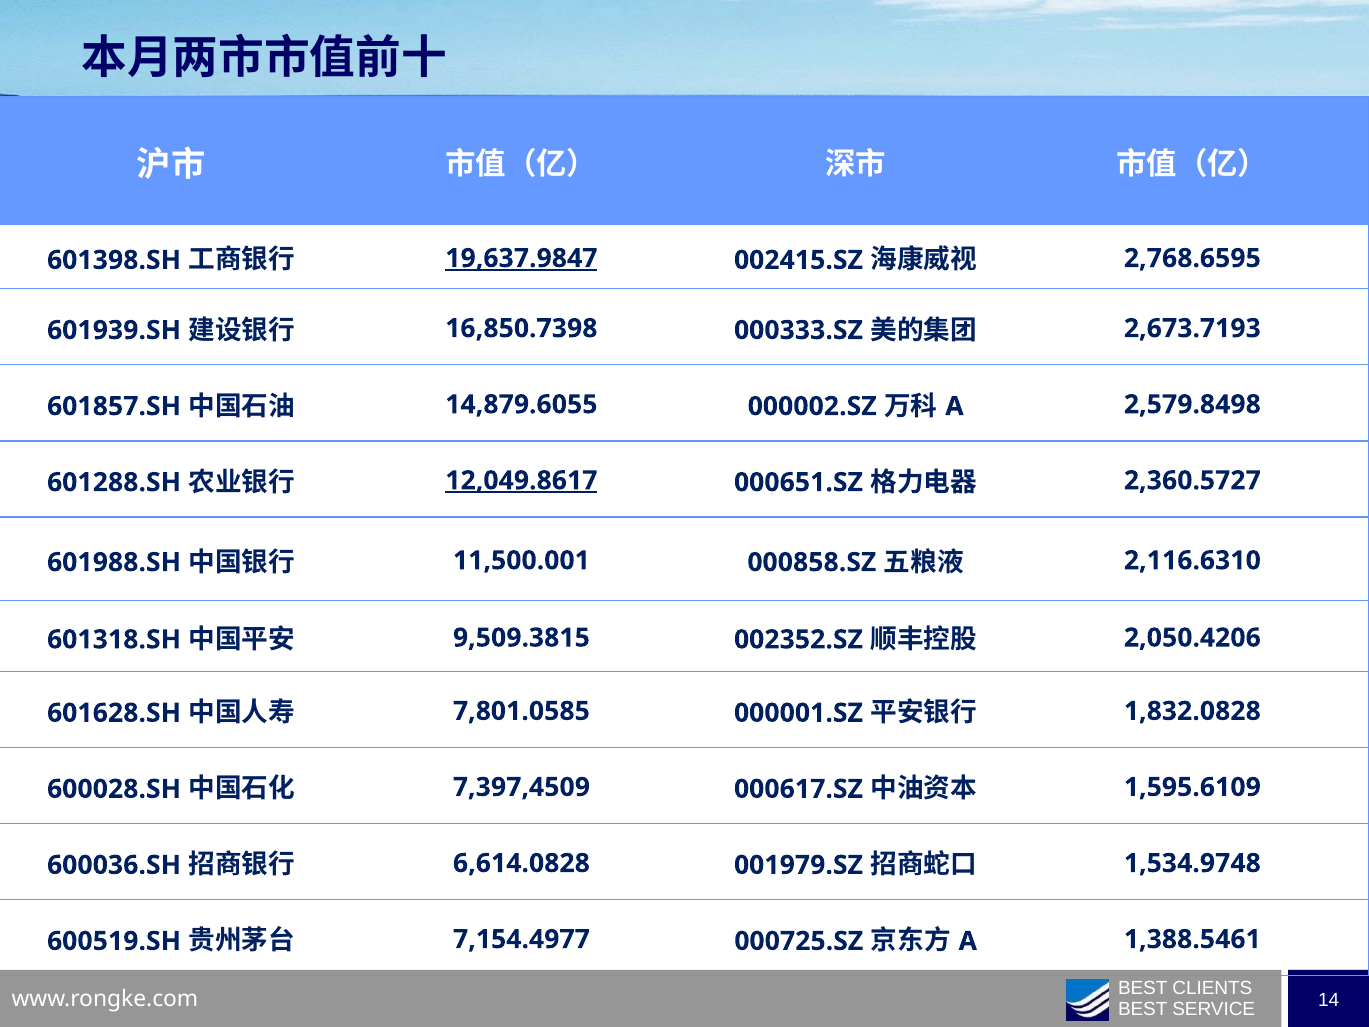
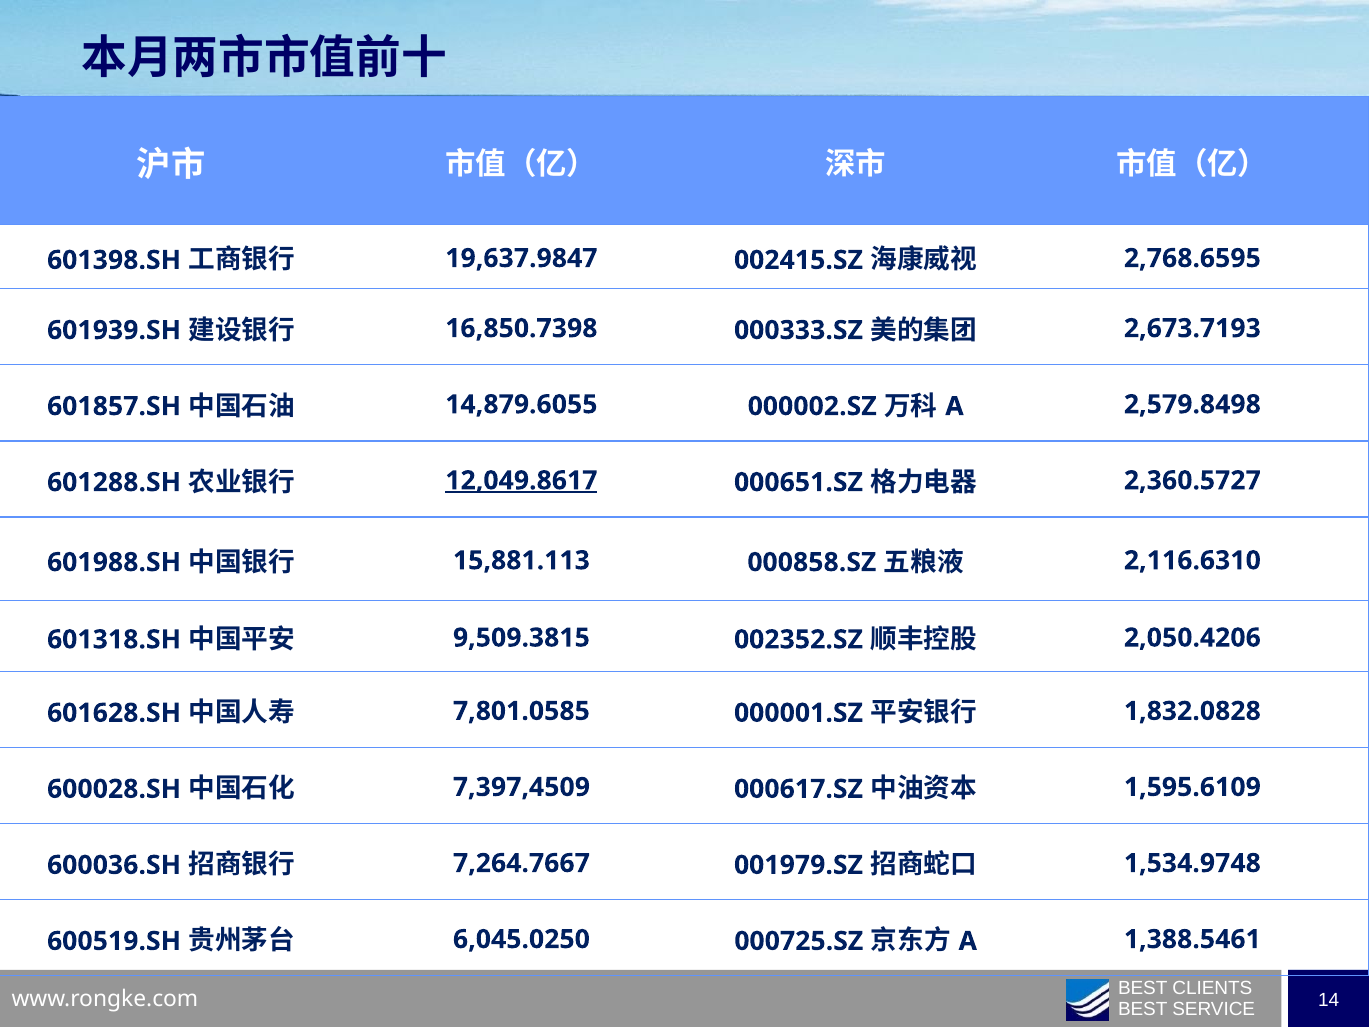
19,637.9847 underline: present -> none (521, 258)
11,500.001: 11,500.001 -> 15,881.113 (521, 560)
6,614.0828: 6,614.0828 -> 7,264.7667 (521, 863)
7,154.4977: 7,154.4977 -> 6,045.0250 (521, 939)
